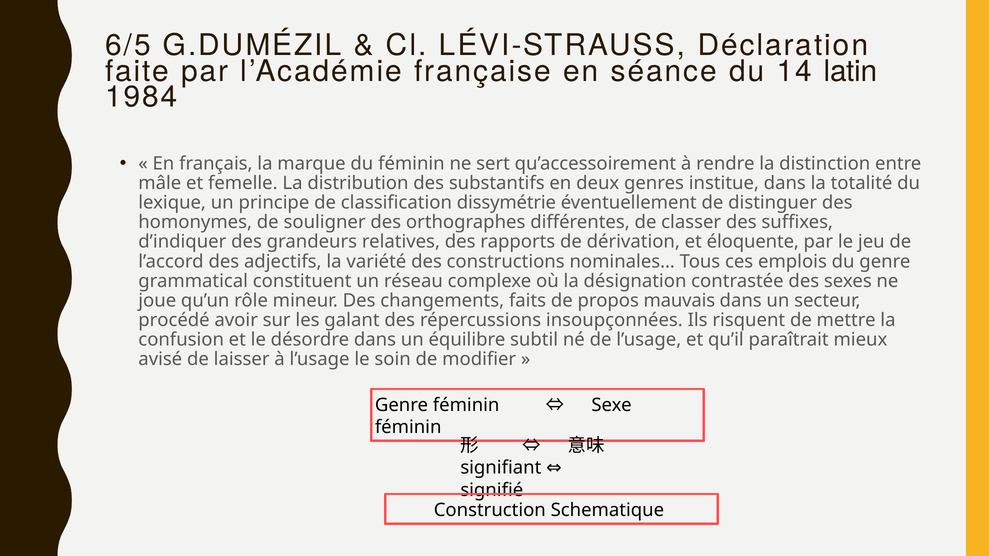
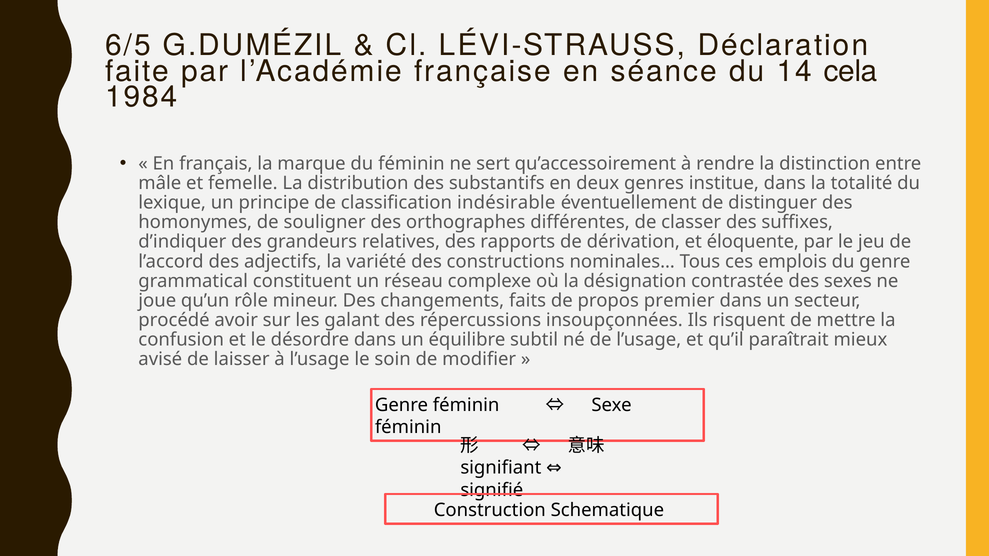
latin: latin -> cela (851, 71)
dissymétrie: dissymétrie -> indésirable (506, 203)
mauvais: mauvais -> premier (679, 301)
